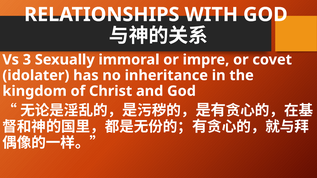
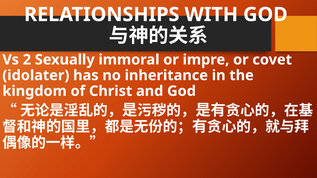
3: 3 -> 2 (27, 60)
